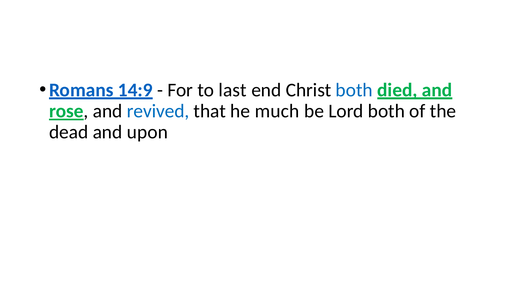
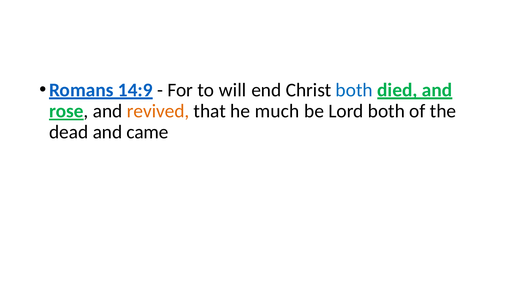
last: last -> will (233, 90)
revived colour: blue -> orange (158, 111)
upon: upon -> came (148, 132)
